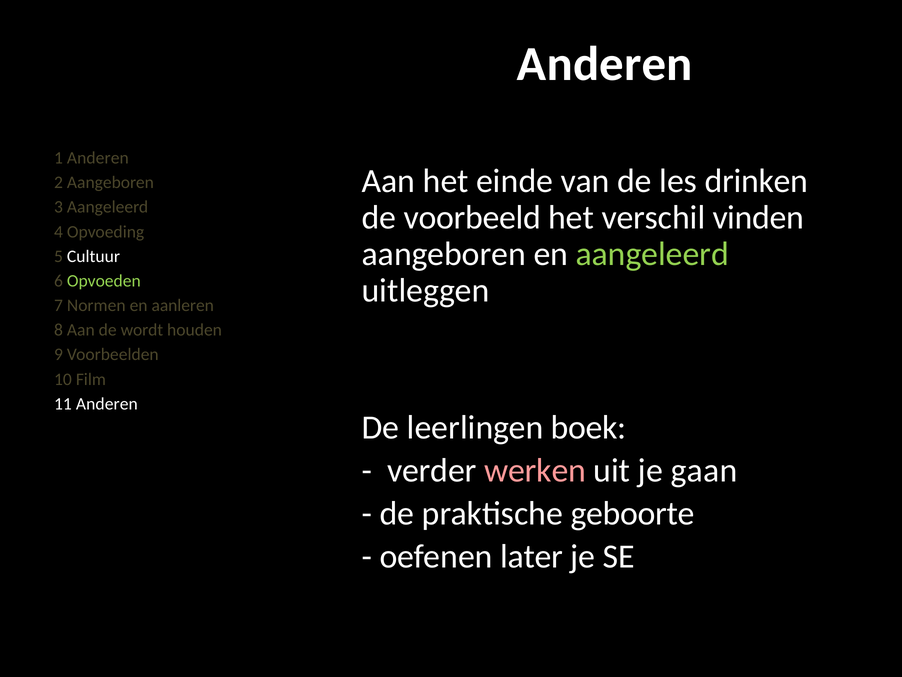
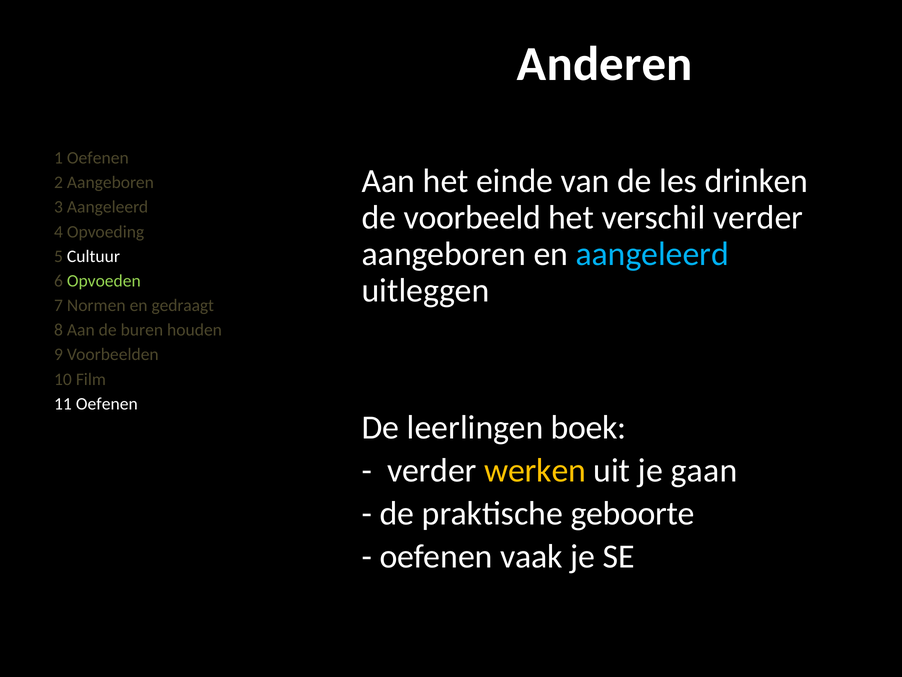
1 Anderen: Anderen -> Oefenen (98, 158)
verschil vinden: vinden -> verder (758, 217)
aangeleerd colour: light green -> light blue (652, 254)
aanleren: aanleren -> gedraagt (183, 305)
wordt: wordt -> buren (142, 330)
11 Anderen: Anderen -> Oefenen (107, 404)
werken colour: pink -> yellow (535, 470)
later: later -> vaak (532, 556)
